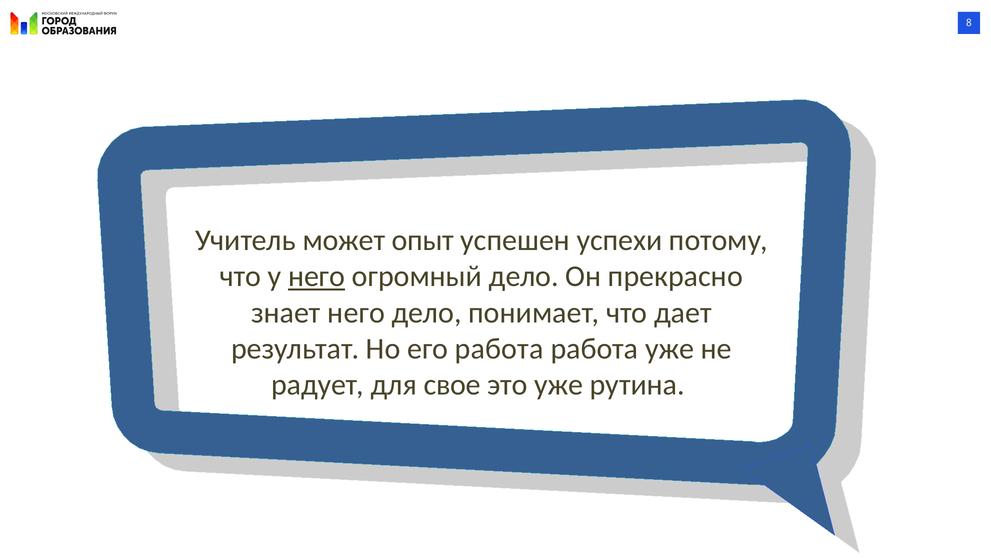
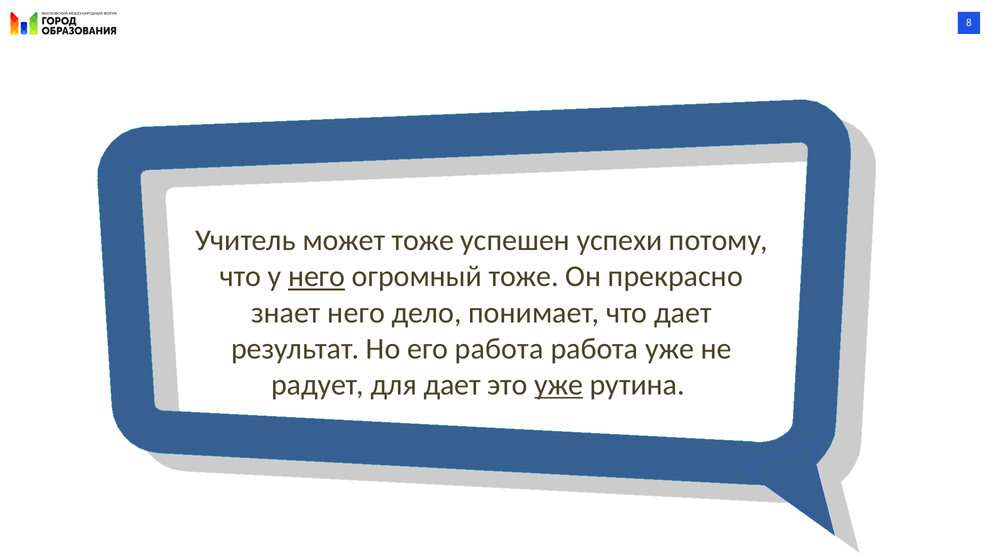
может опыт: опыт -> тоже (423, 240)
огромный дело: дело -> тоже (524, 276)
для свое: свое -> дает (452, 384)
уже underline: none -> present (559, 384)
